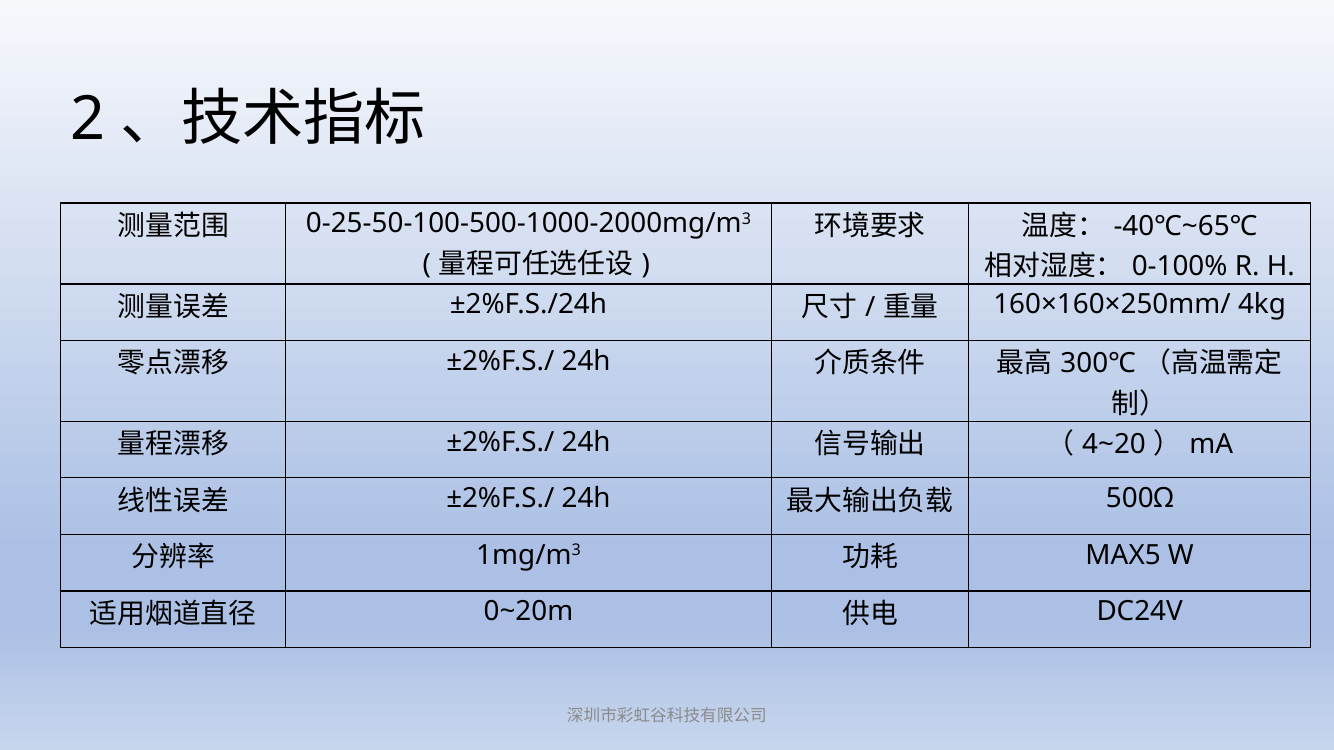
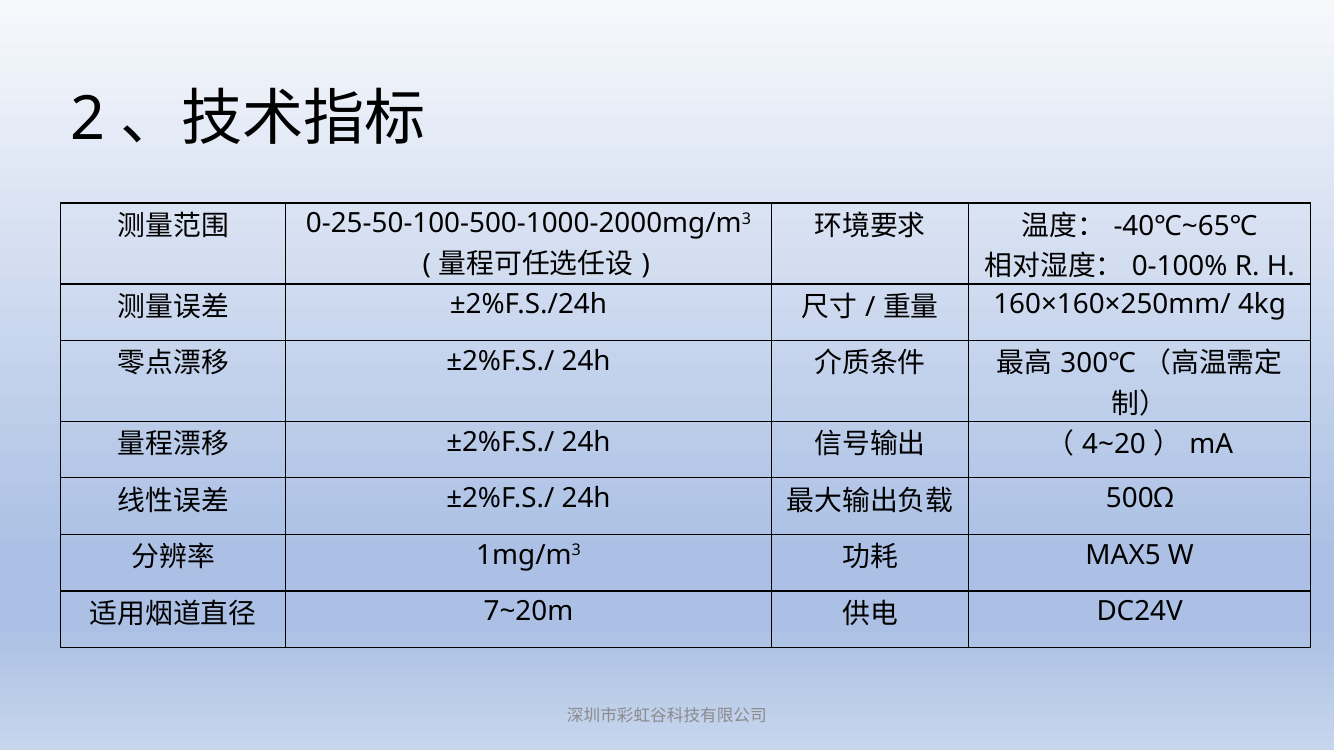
0~20m: 0~20m -> 7~20m (528, 612)
